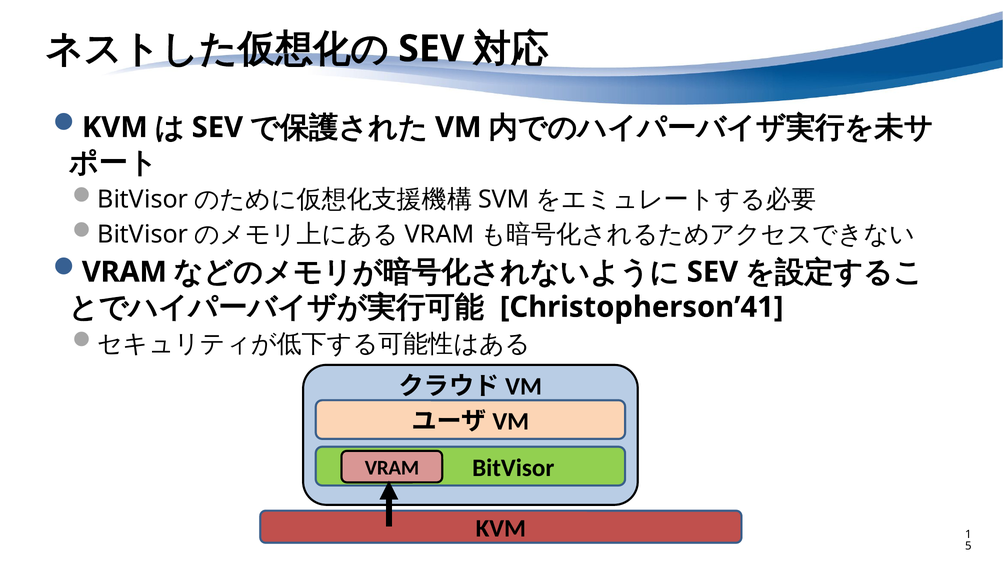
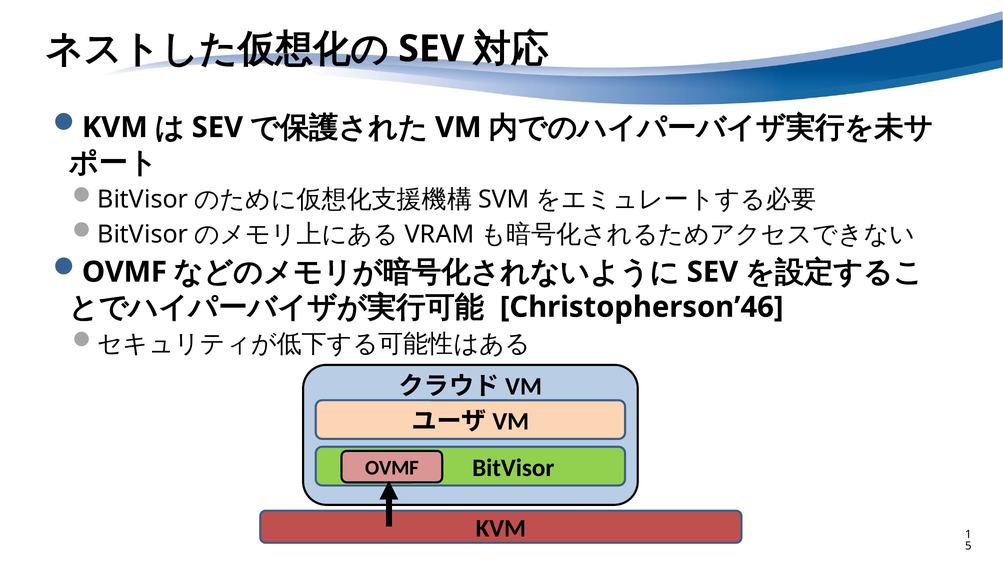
VRAM: VRAM -> OVMF (124, 272)
Christopherson’41: Christopherson’41 -> Christopherson’46 (642, 307)
VRAM: VRAM -> OVMF (392, 468)
